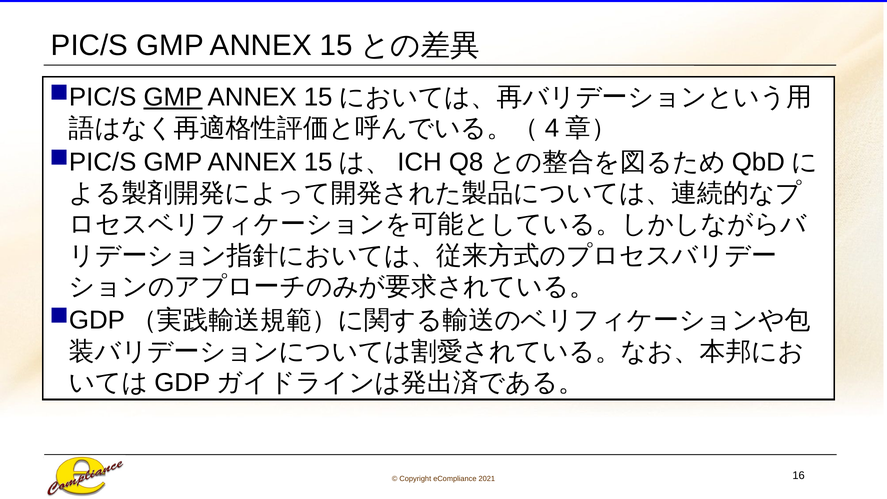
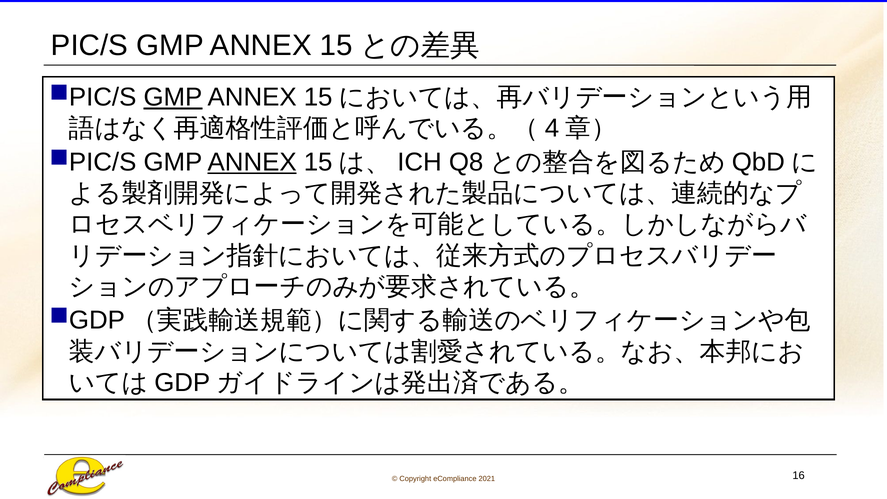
ANNEX underline: none -> present (252, 162)
